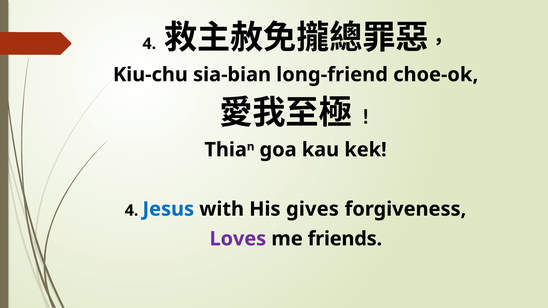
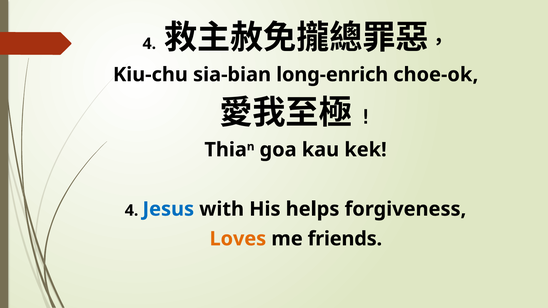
long-friend: long-friend -> long-enrich (332, 75)
gives: gives -> helps (313, 209)
Loves colour: purple -> orange (238, 239)
